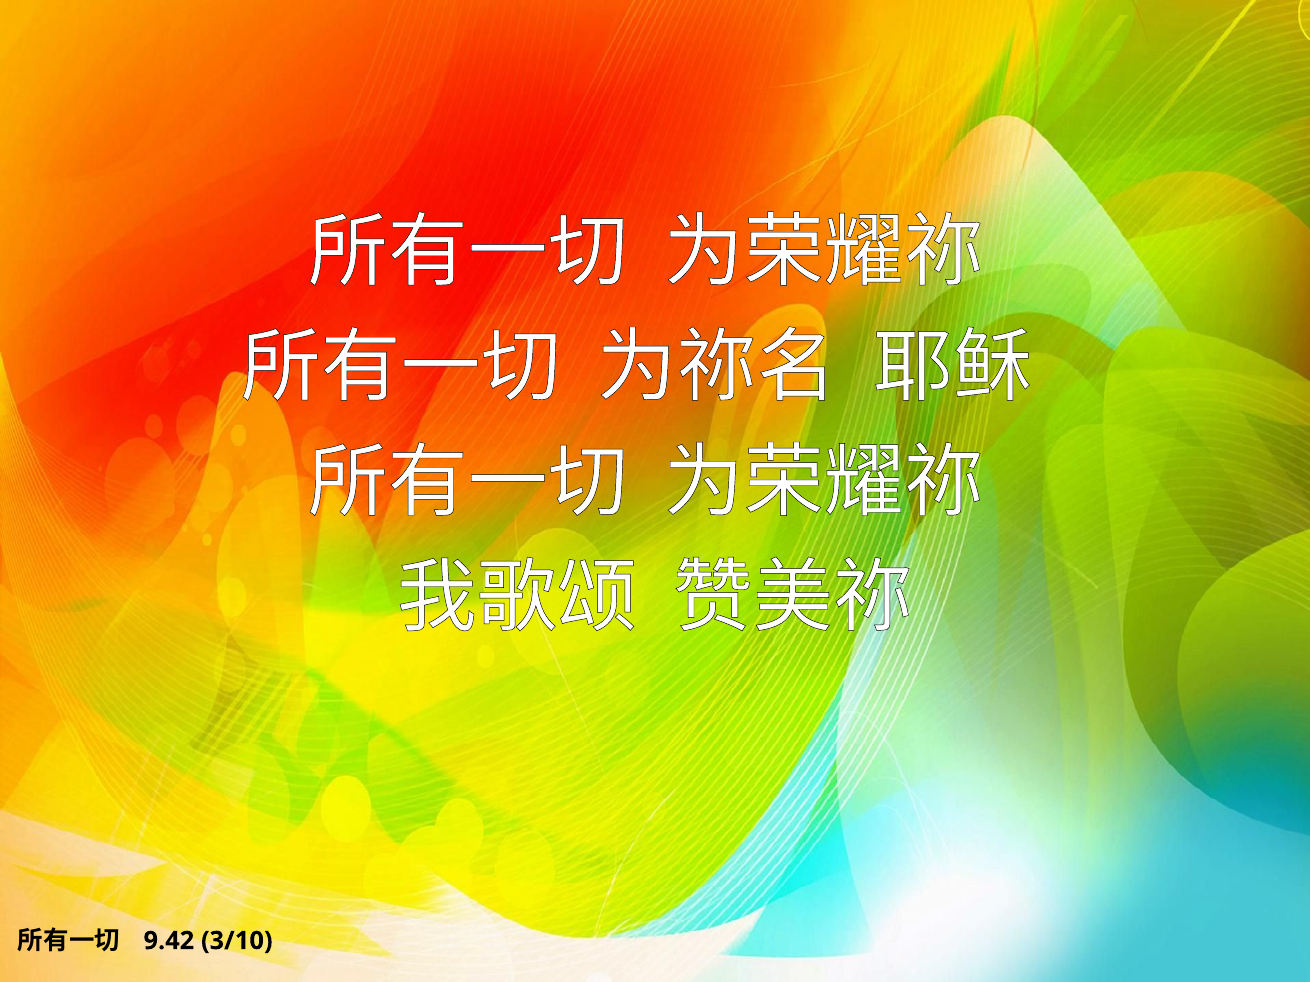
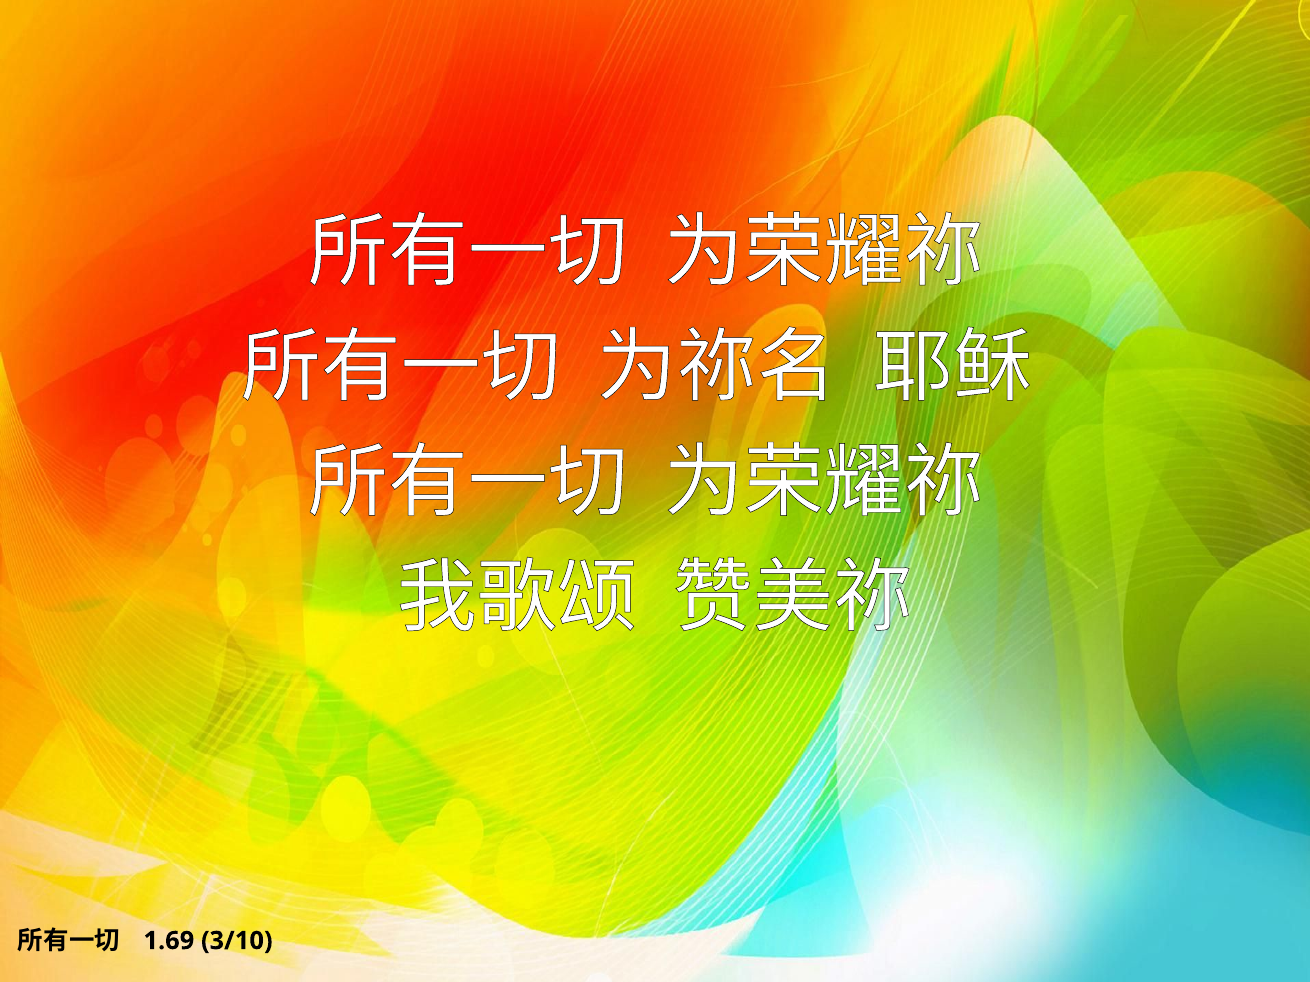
9.42: 9.42 -> 1.69 (169, 941)
